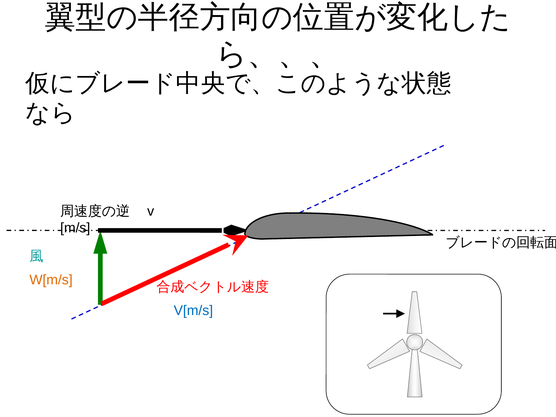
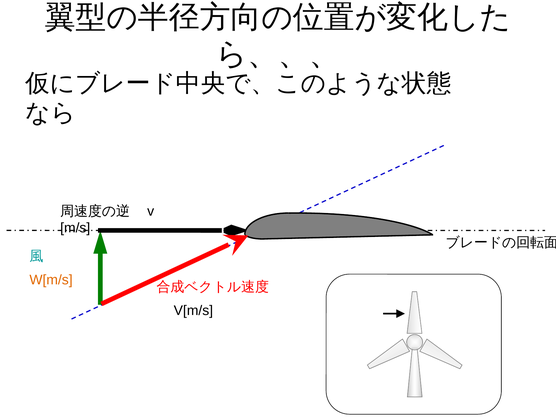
V[m/s colour: blue -> black (193, 311)
